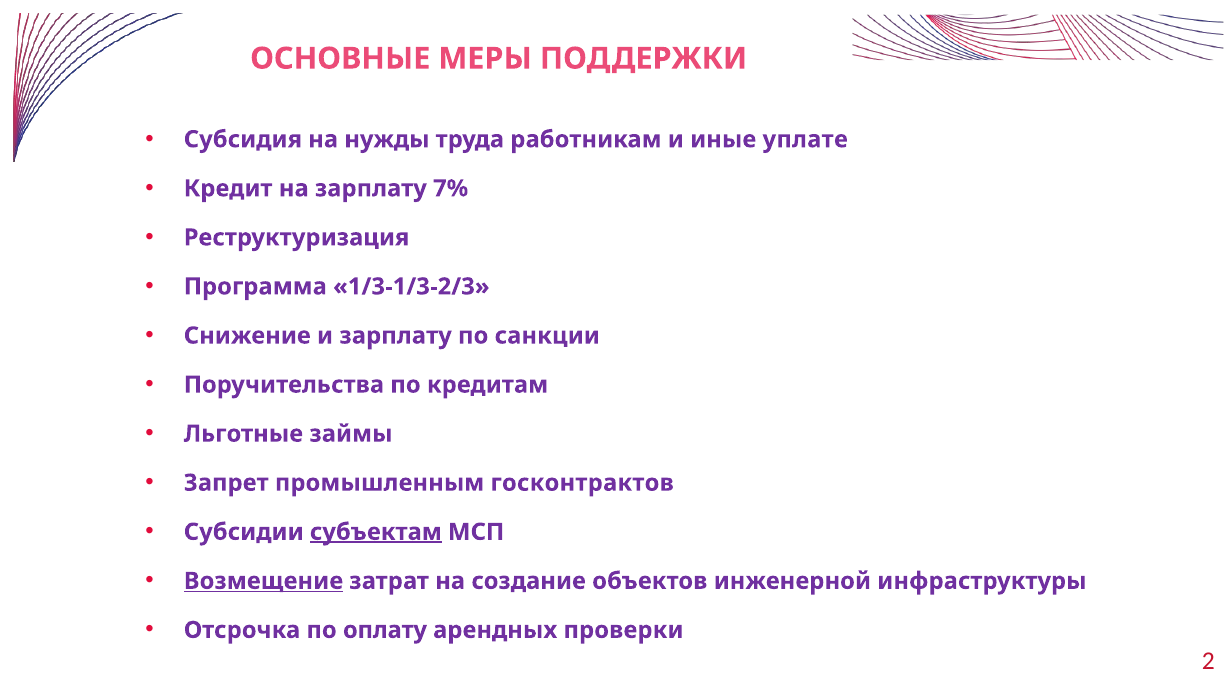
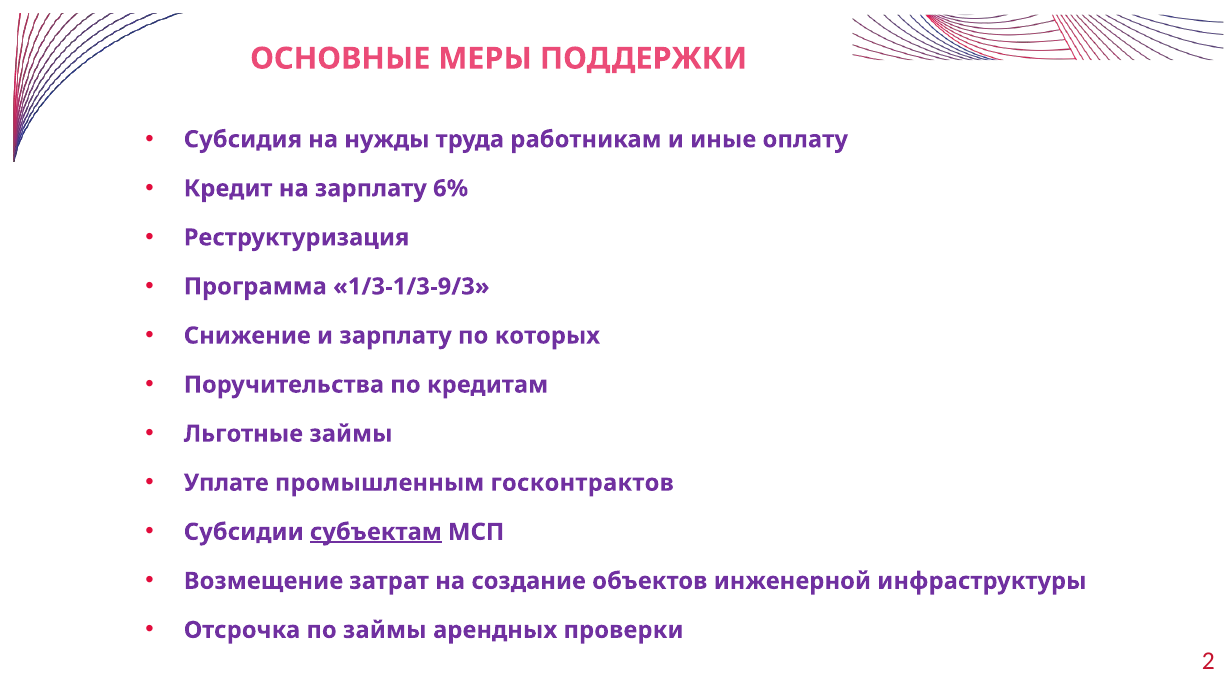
уплате: уплате -> оплату (805, 139)
7%: 7% -> 6% (451, 189)
1/3-1/3-2/3: 1/3-1/3-2/3 -> 1/3-1/3-9/3 (411, 287)
санкции: санкции -> которых (547, 336)
Запрет: Запрет -> Уплате (226, 483)
Возмещение underline: present -> none (263, 581)
по оплату: оплату -> займы (385, 630)
